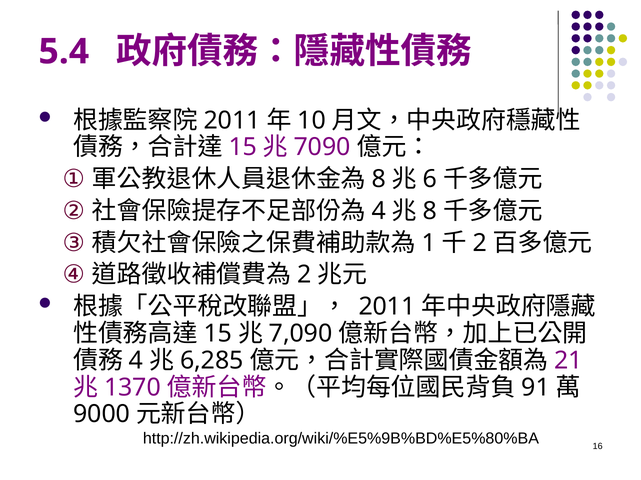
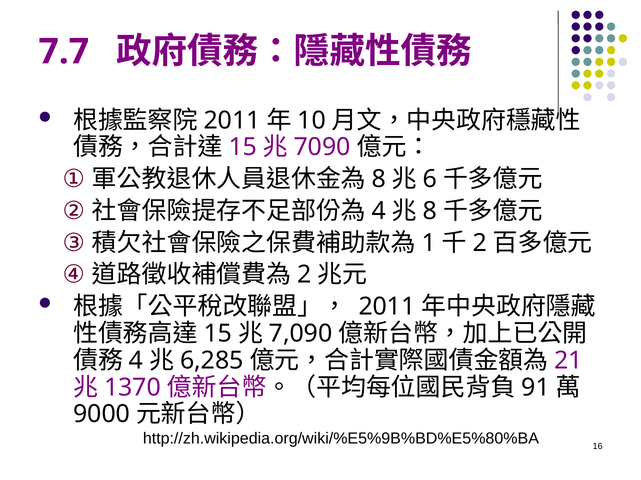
5.4: 5.4 -> 7.7 (64, 52)
